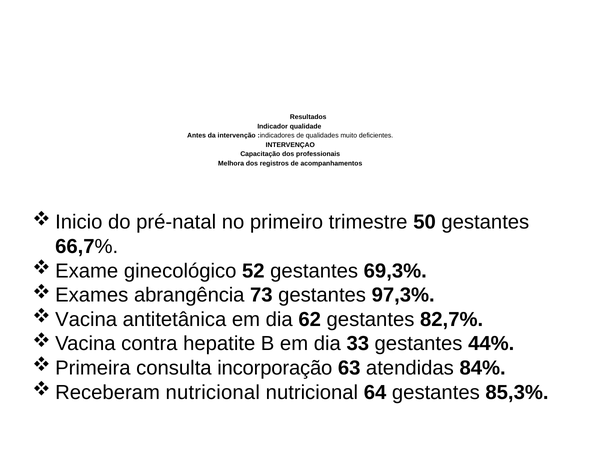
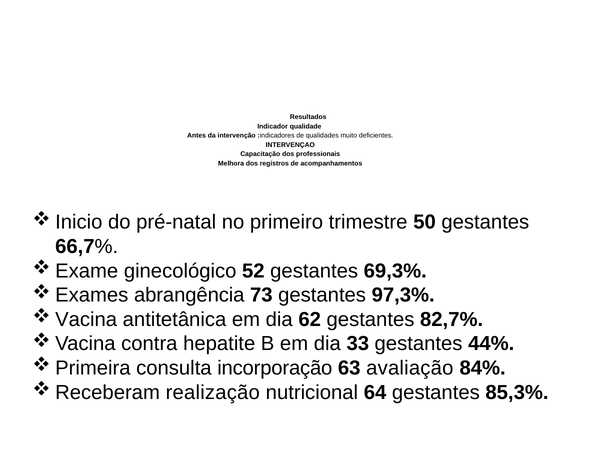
atendidas: atendidas -> avaliação (410, 368)
nutricional: nutricional -> realização (213, 392)
